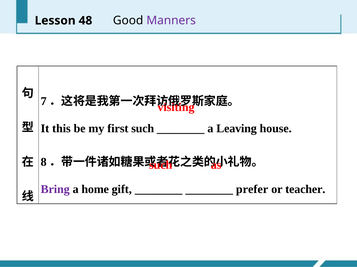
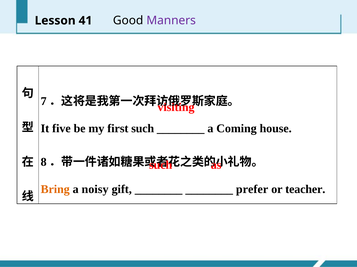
48: 48 -> 41 (85, 21)
this: this -> five (61, 129)
Leaving: Leaving -> Coming (236, 129)
Bring colour: purple -> orange (55, 190)
home: home -> noisy (95, 190)
